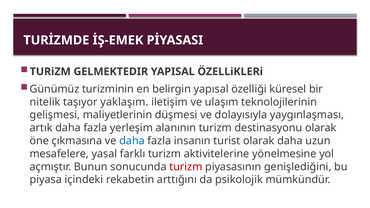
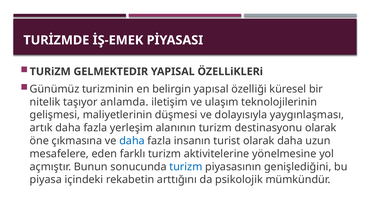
yaklaşım: yaklaşım -> anlamda (124, 102)
yasal: yasal -> eden (104, 154)
turizm colour: red -> blue (186, 167)
